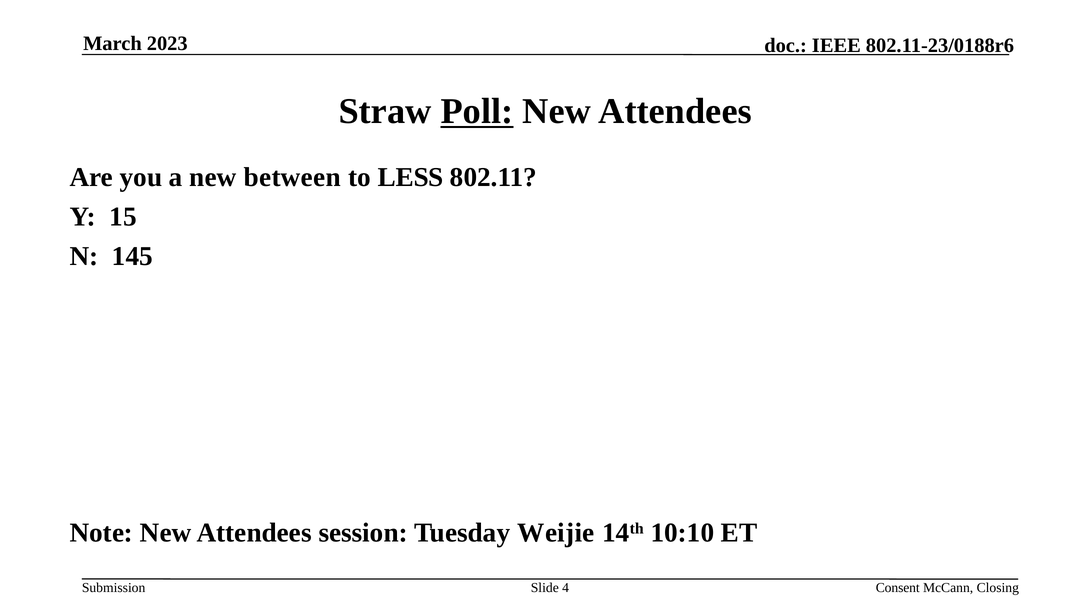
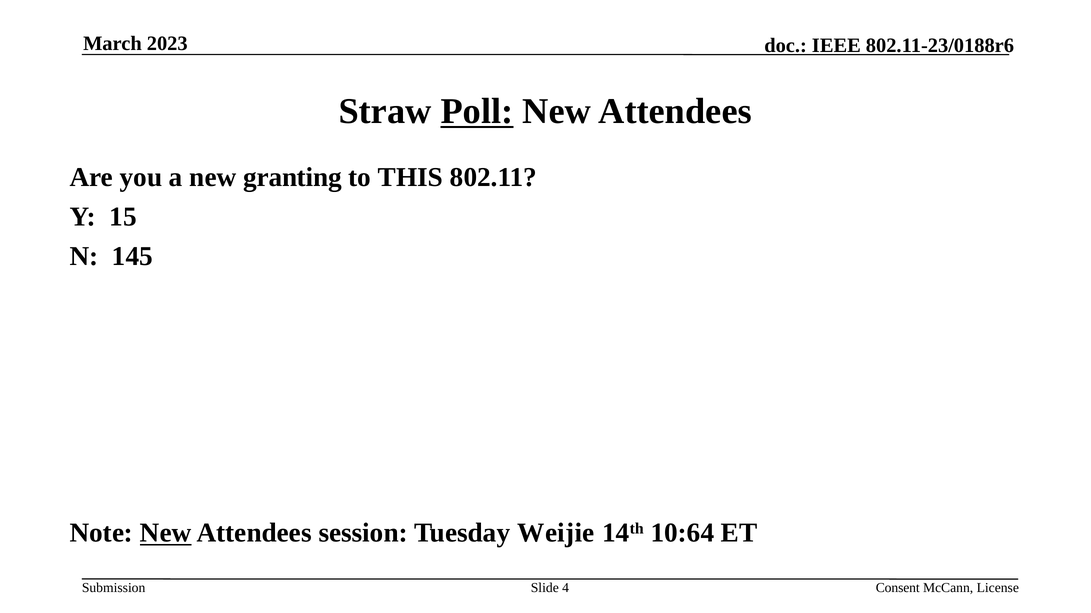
between: between -> granting (293, 178)
LESS: LESS -> THIS (410, 178)
New underline: none -> present (166, 534)
10:10: 10:10 -> 10:64 (682, 534)
Closing: Closing -> License (998, 589)
